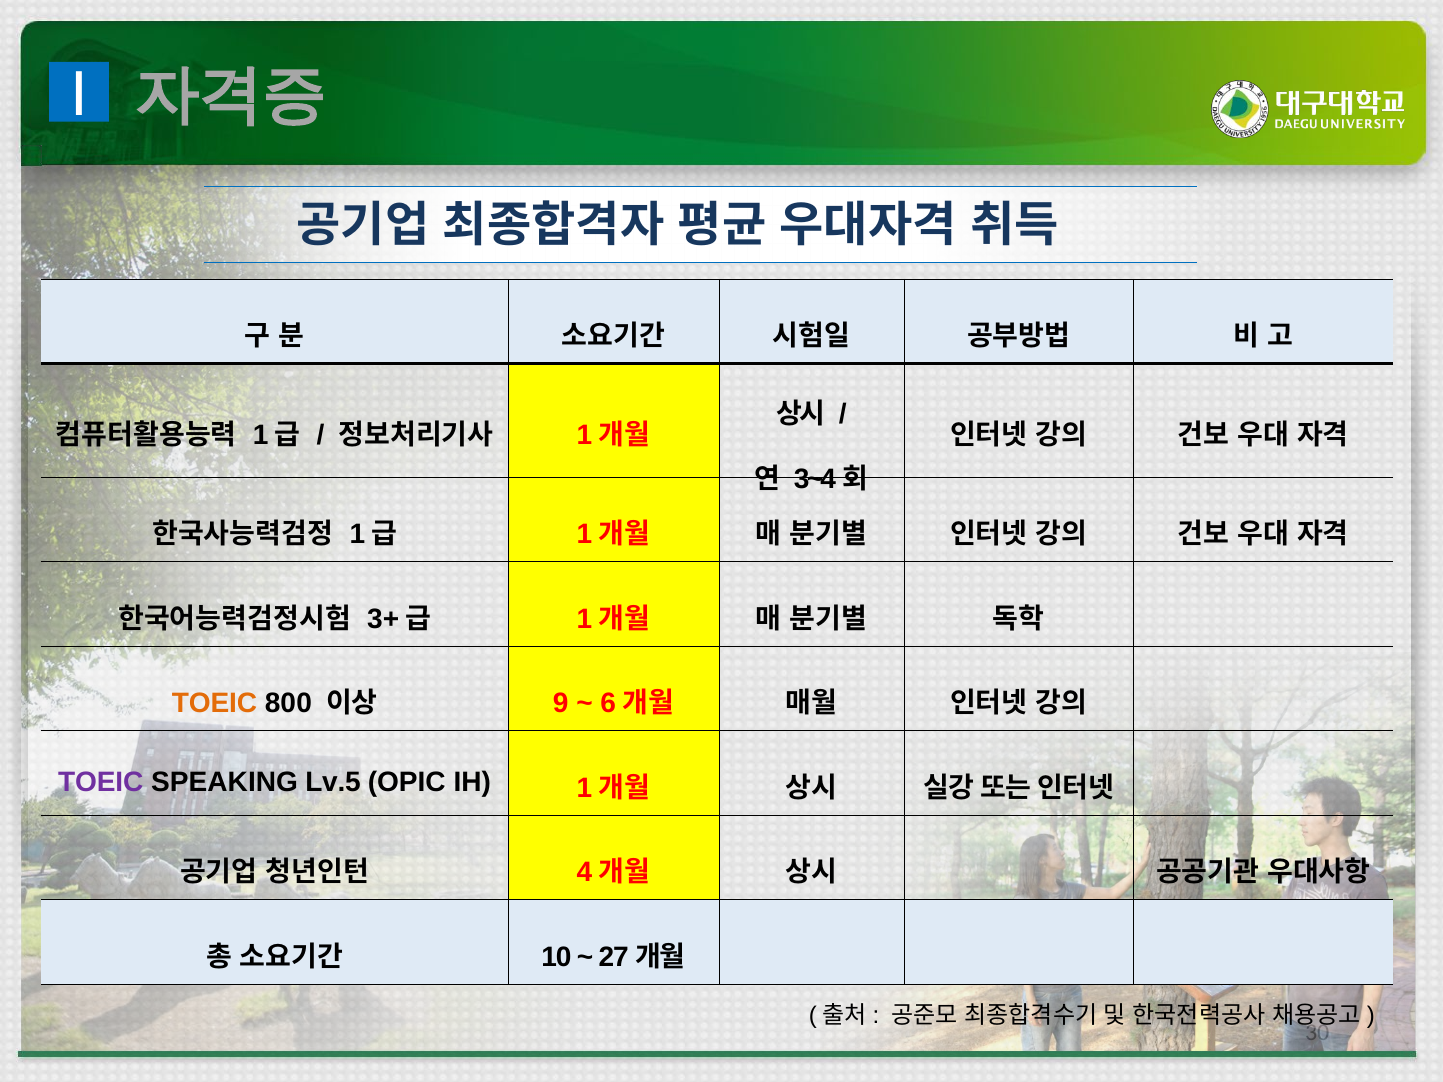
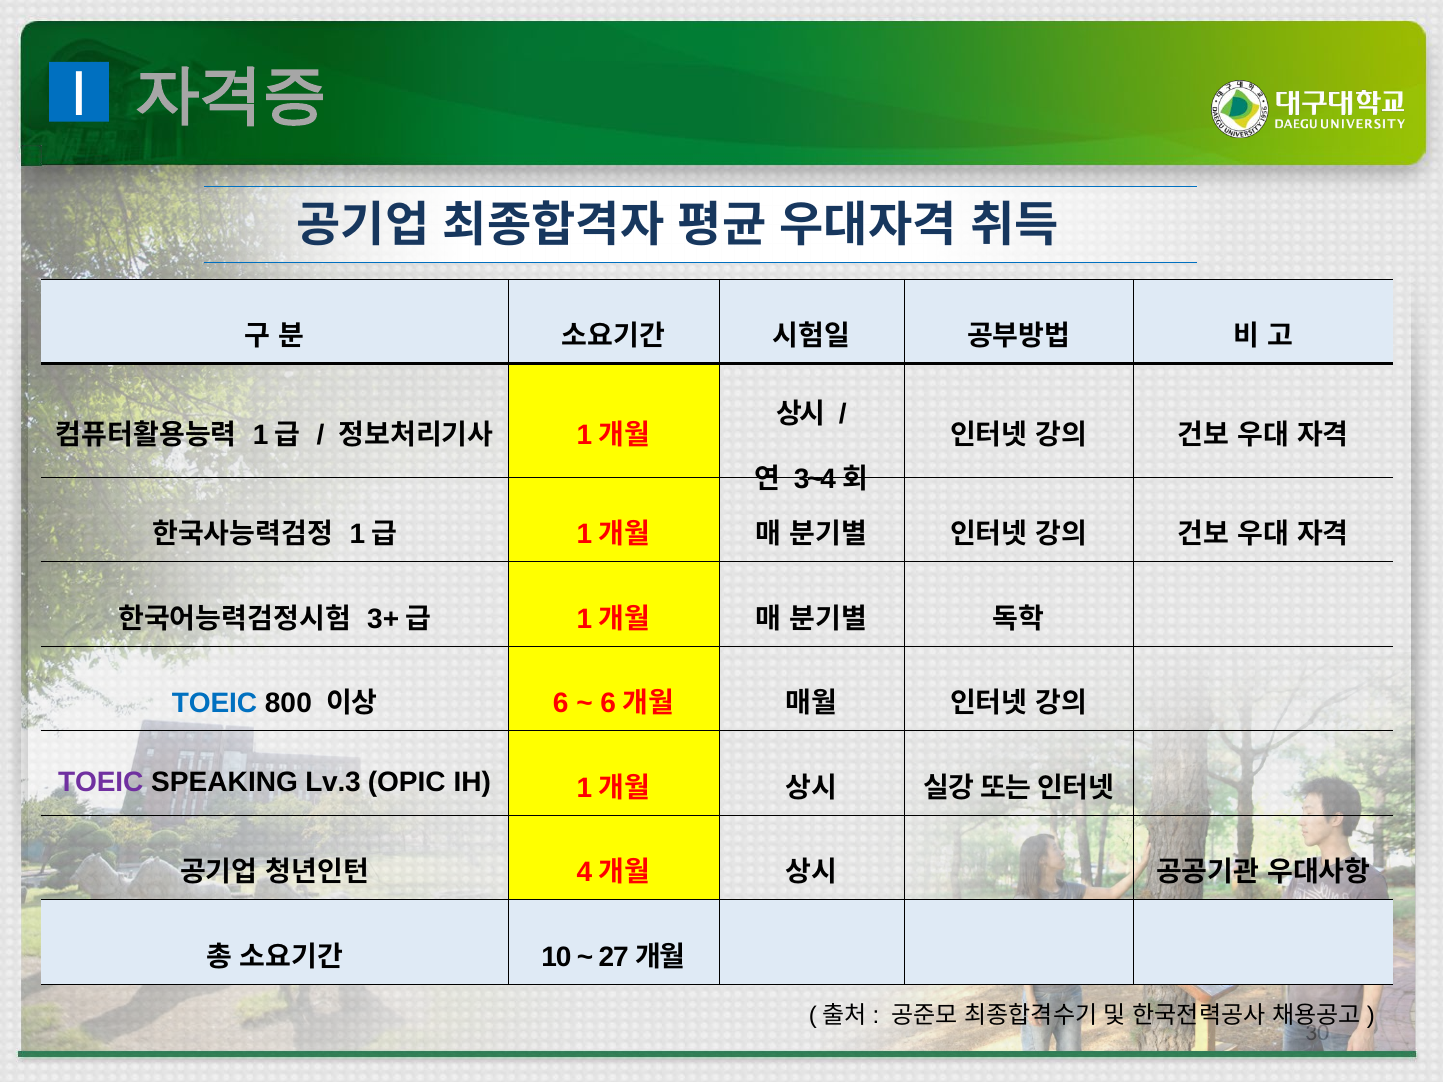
TOEIC colour: orange -> blue (214, 704)
9: 9 -> 6 (561, 704)
Lv.5: Lv.5 -> Lv.3 (333, 783)
